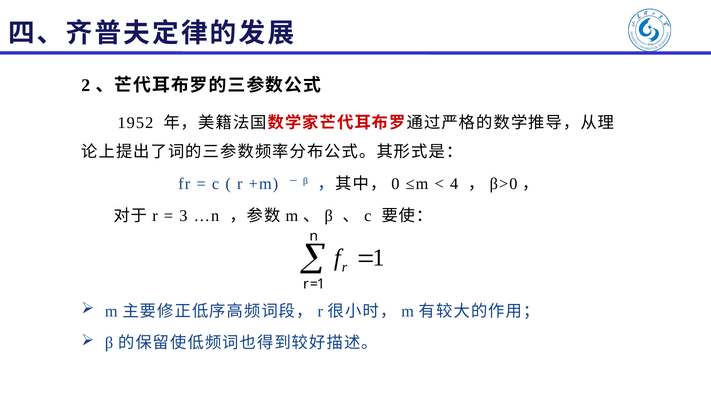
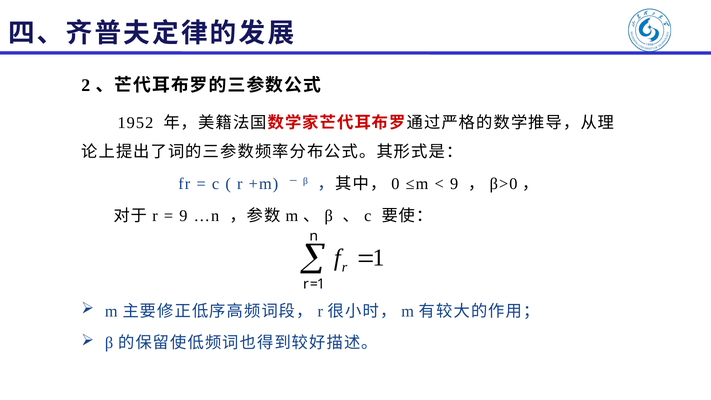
4: 4 -> 9 (454, 184)
3: 3 -> 9 (183, 216)
